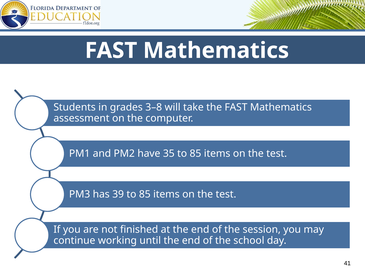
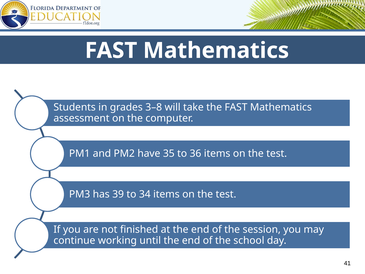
35 to 85: 85 -> 36 (195, 153)
39 to 85: 85 -> 34 (145, 194)
